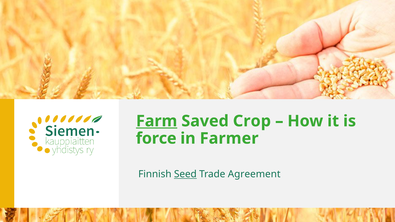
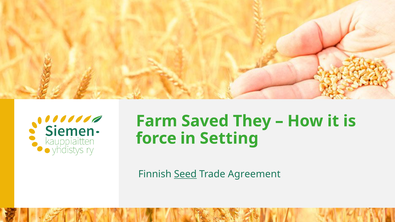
Farm underline: present -> none (157, 121)
Crop: Crop -> They (252, 121)
Farmer: Farmer -> Setting (229, 138)
